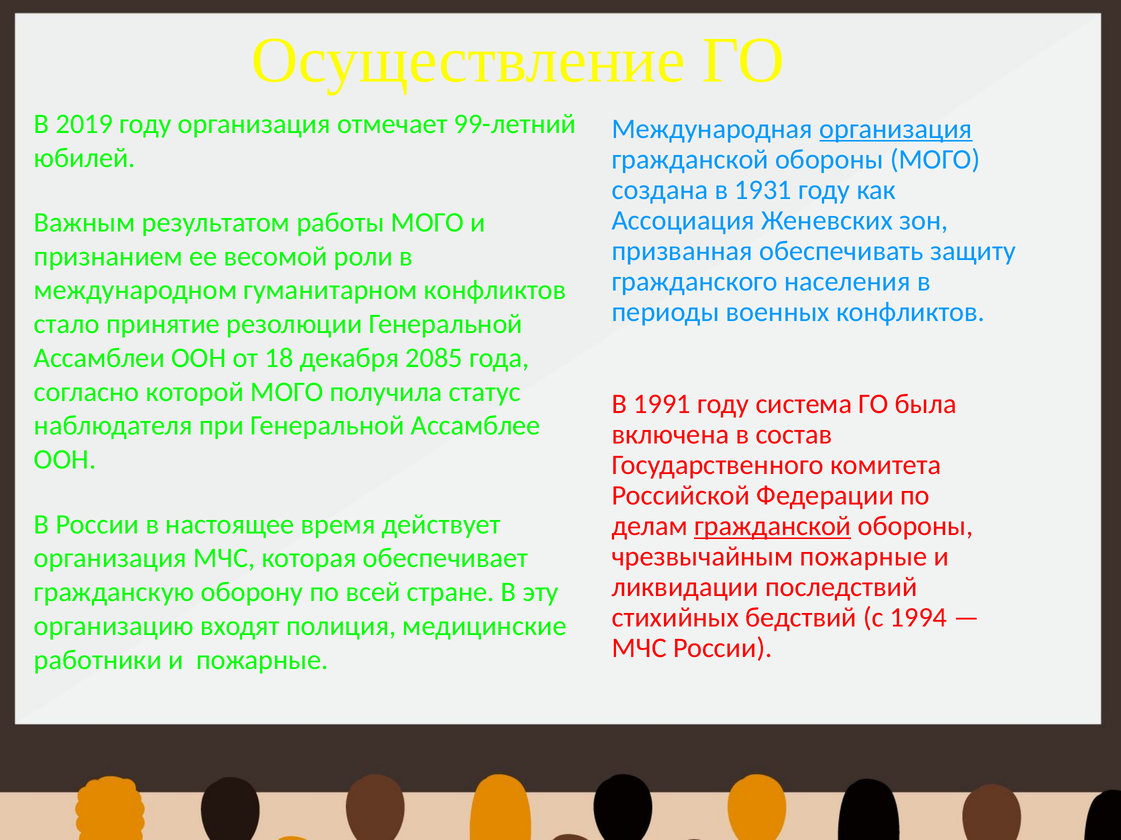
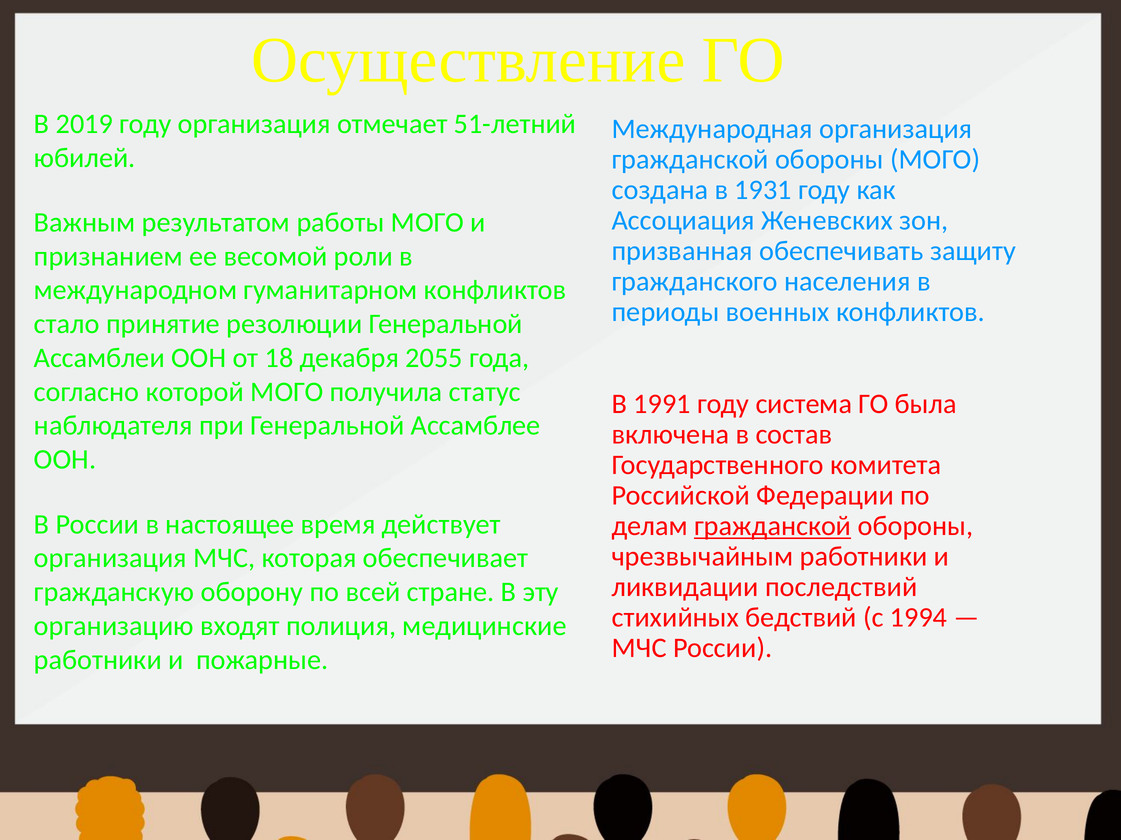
99-летний: 99-летний -> 51-летний (515, 124)
организация underline: present -> none (896, 129)
2085: 2085 -> 2055 (434, 358)
чрезвычайным пожарные: пожарные -> работники (864, 557)
